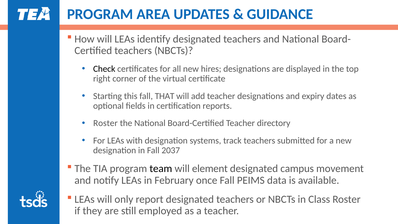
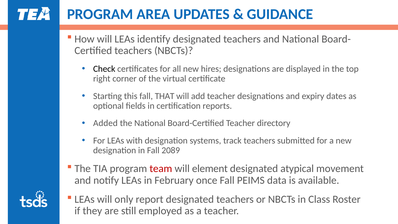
Roster: Roster -> Added (105, 123)
2037: 2037 -> 2089 (171, 150)
team colour: black -> red (161, 168)
campus: campus -> atypical (297, 168)
